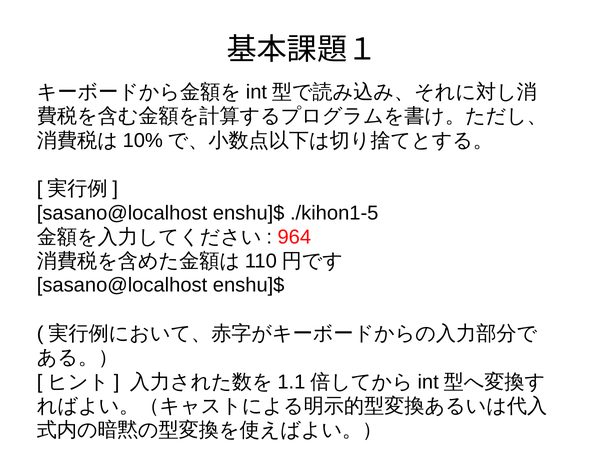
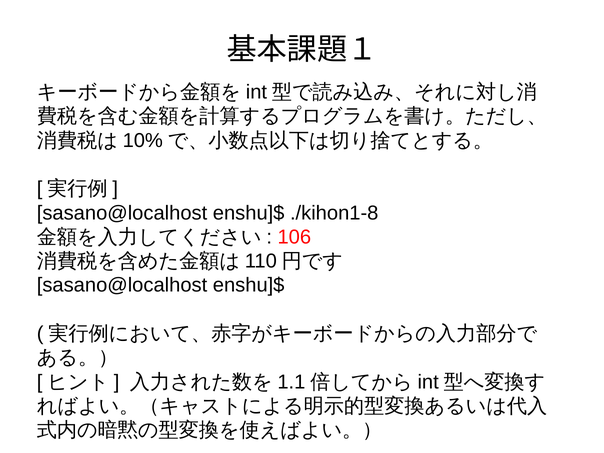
./kihon1-5: ./kihon1-5 -> ./kihon1-8 (334, 213)
964: 964 -> 106 (294, 237)
